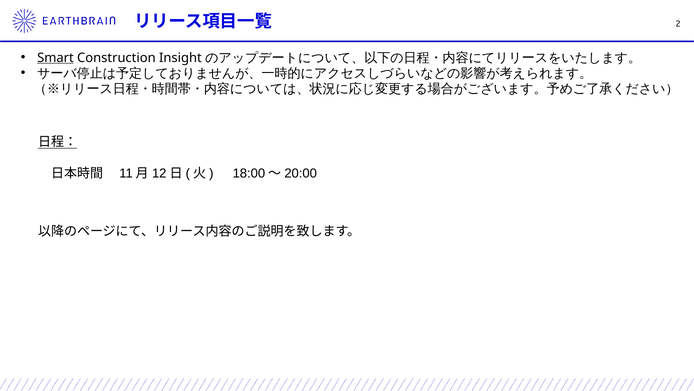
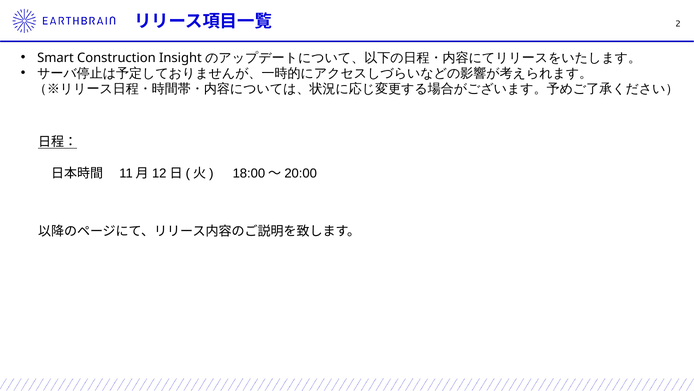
Smart underline: present -> none (55, 58)
